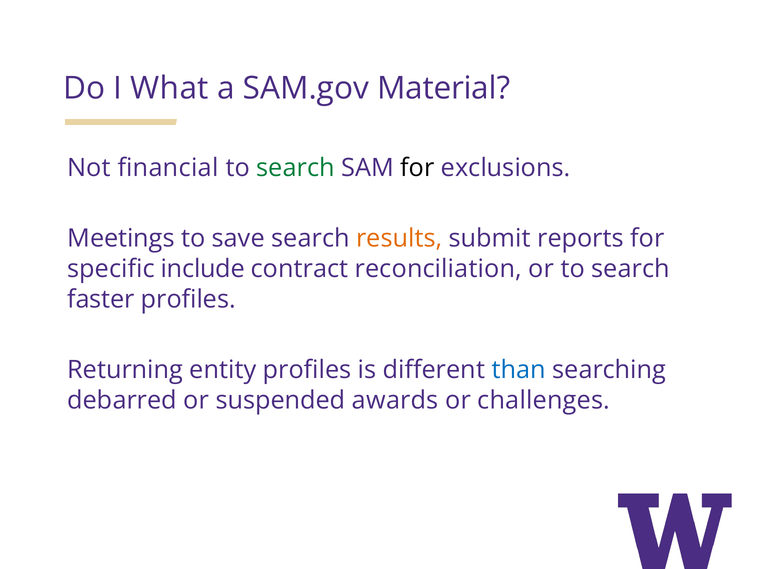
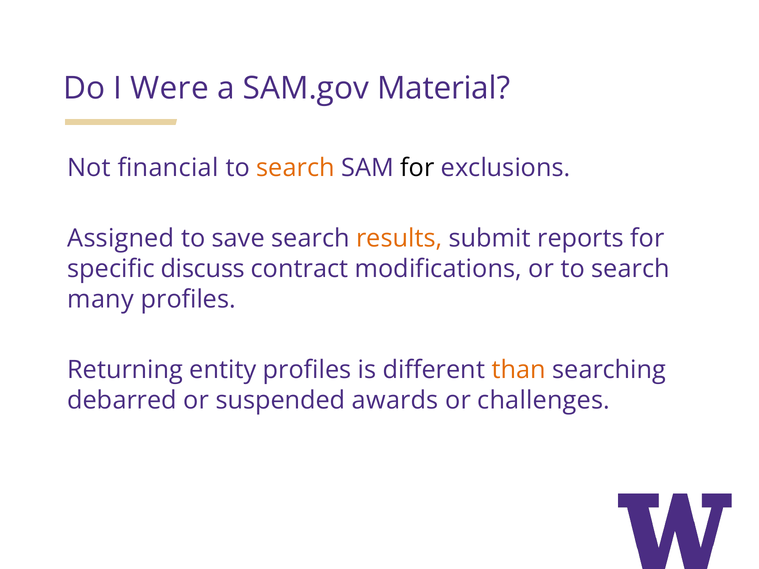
What: What -> Were (170, 88)
search colour: green -> orange (296, 168)
Meetings: Meetings -> Assigned (121, 239)
include: include -> discuss (203, 269)
reconciliation: reconciliation -> modifications (438, 269)
faster: faster -> many (101, 299)
than colour: blue -> orange (519, 370)
